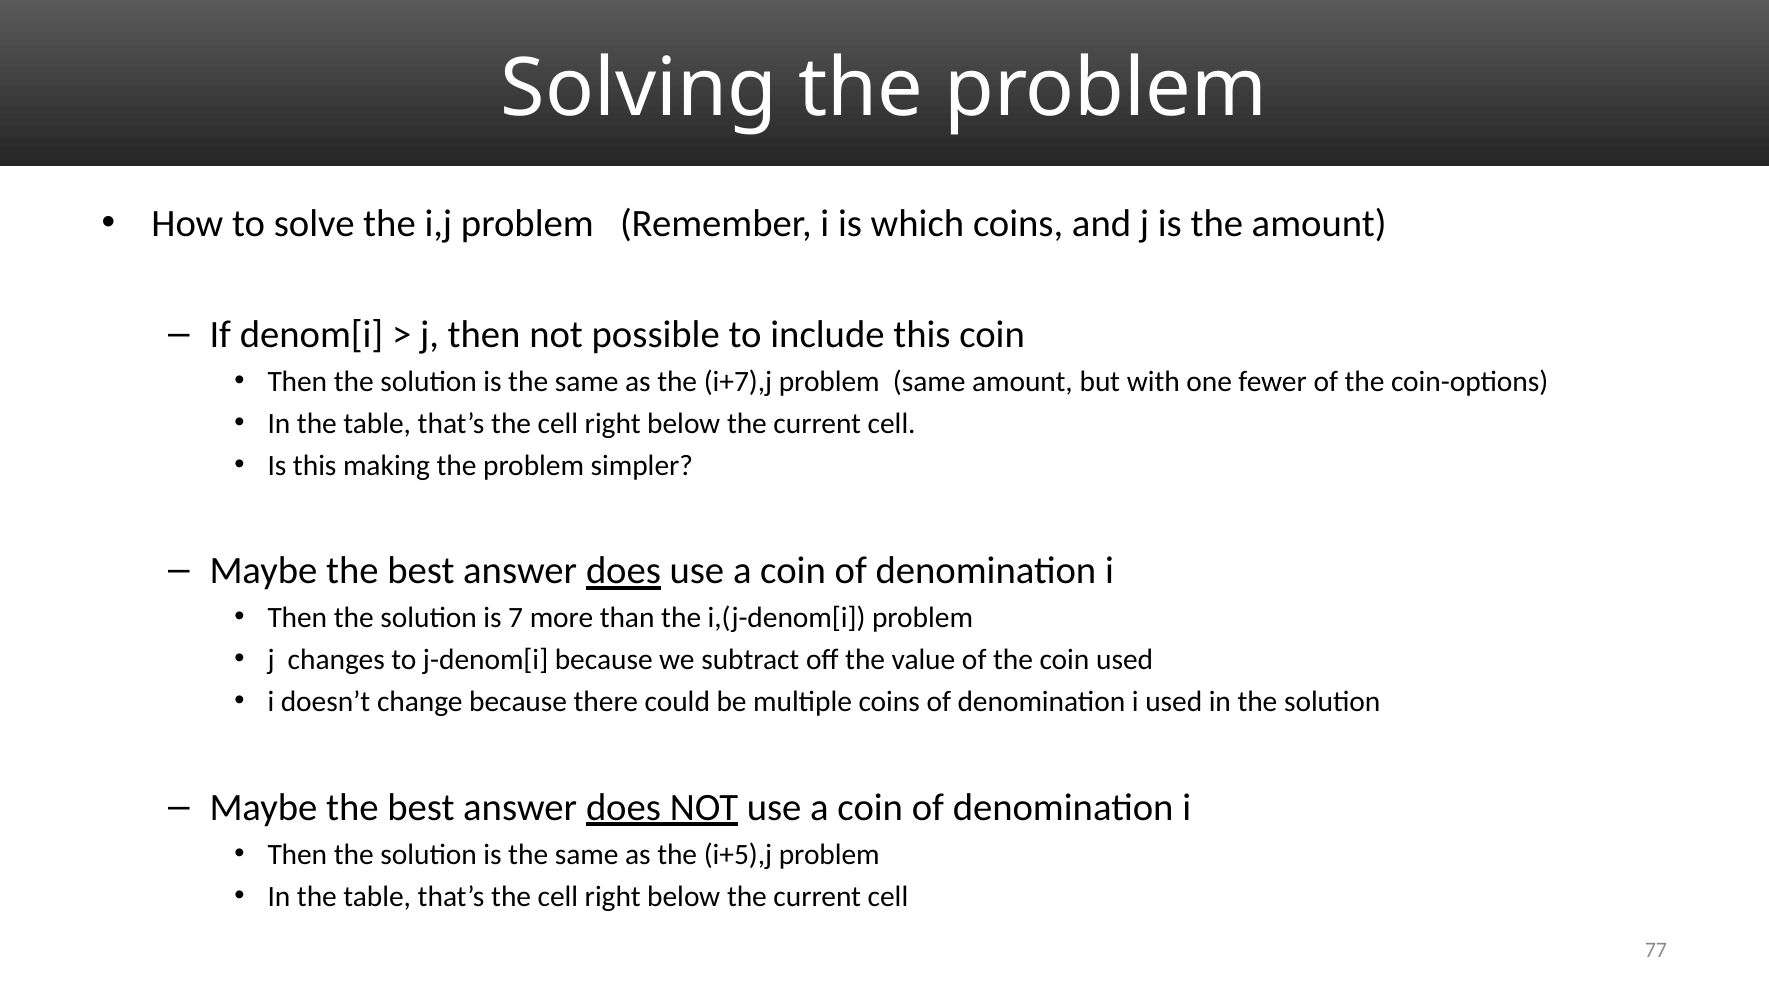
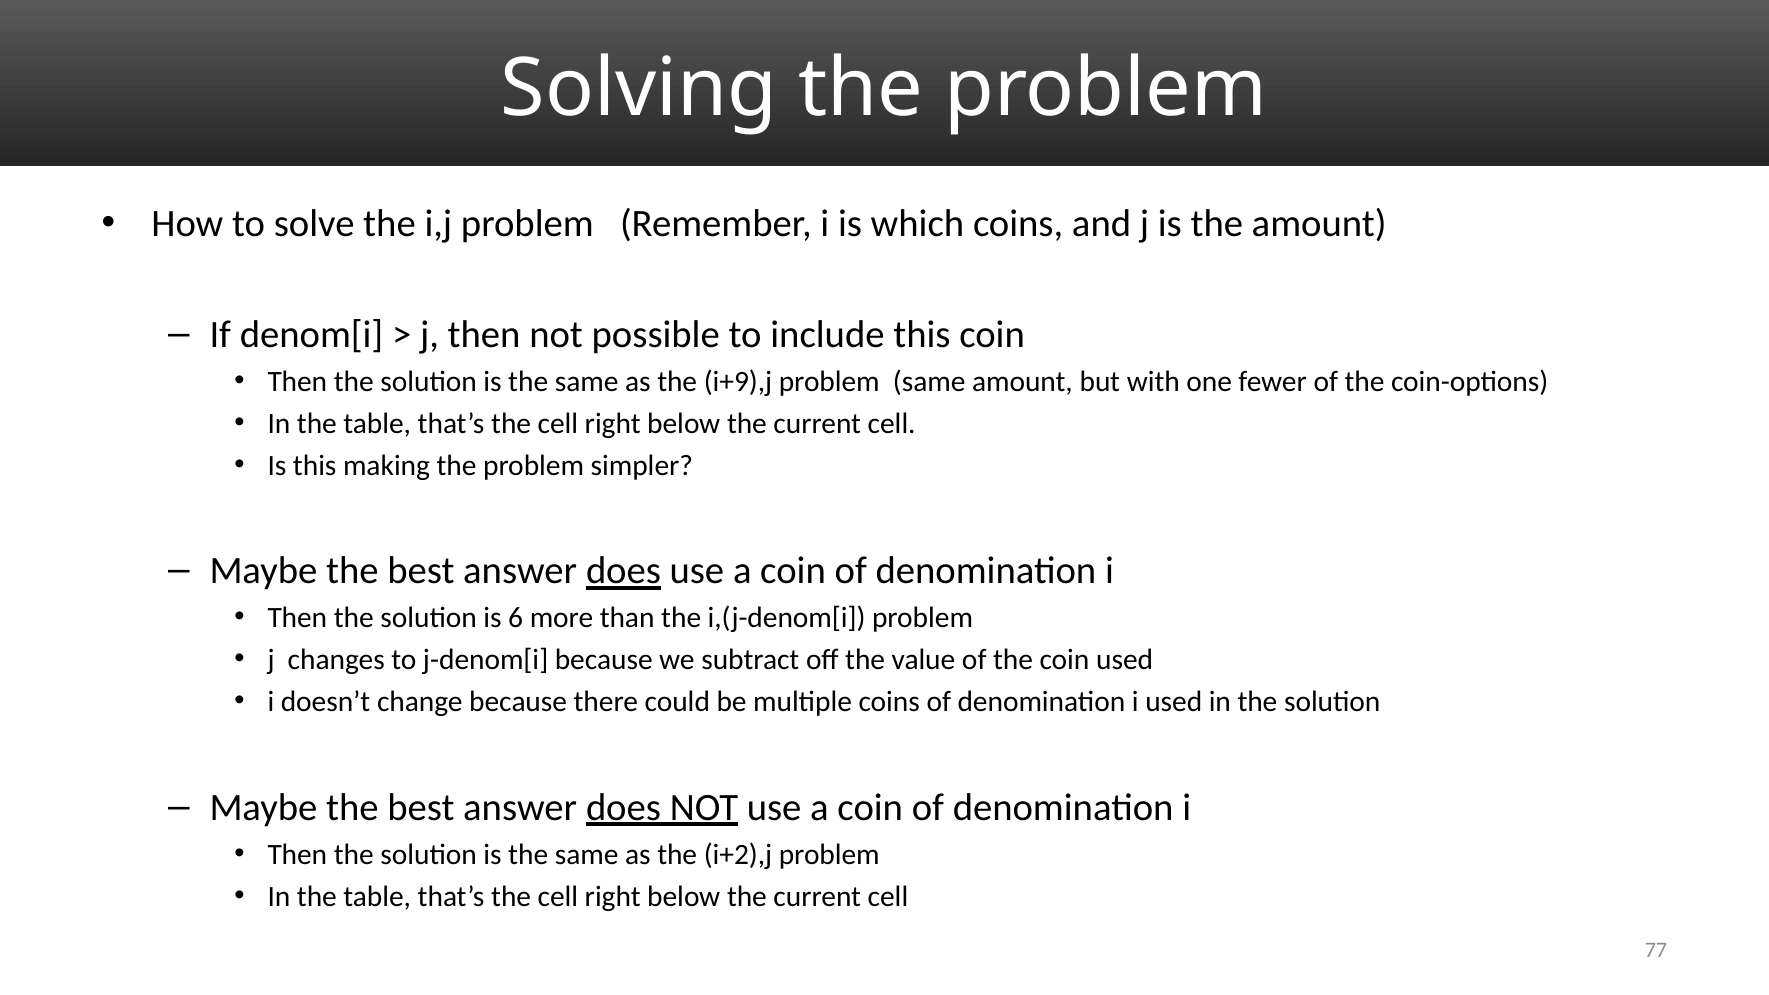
i+7),j: i+7),j -> i+9),j (738, 381)
7: 7 -> 6 (516, 618)
i+5),j: i+5),j -> i+2),j (738, 854)
